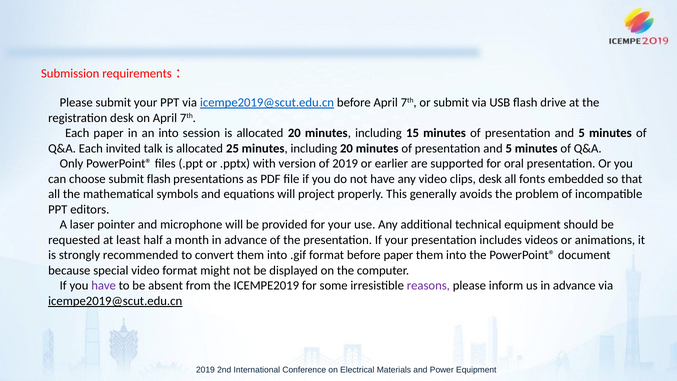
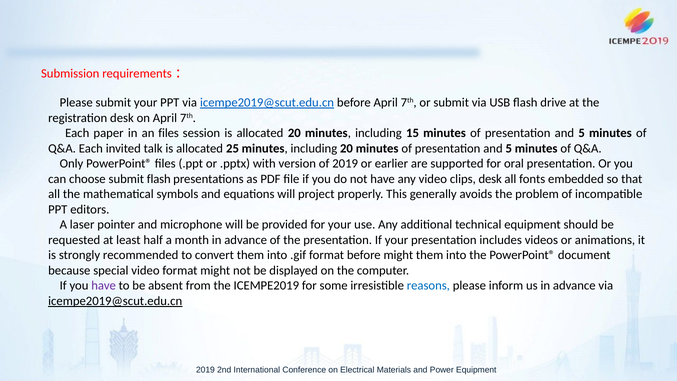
an into: into -> files (169, 133)
before paper: paper -> might (398, 255)
reasons colour: purple -> blue (428, 286)
